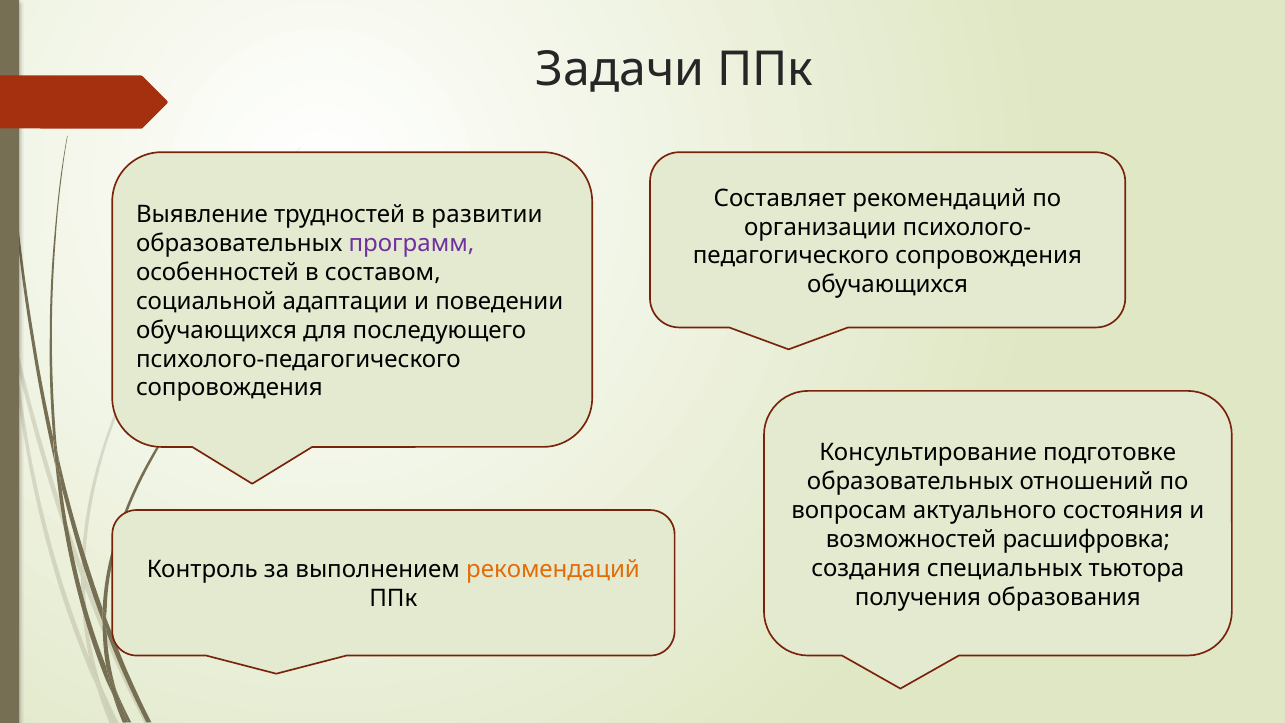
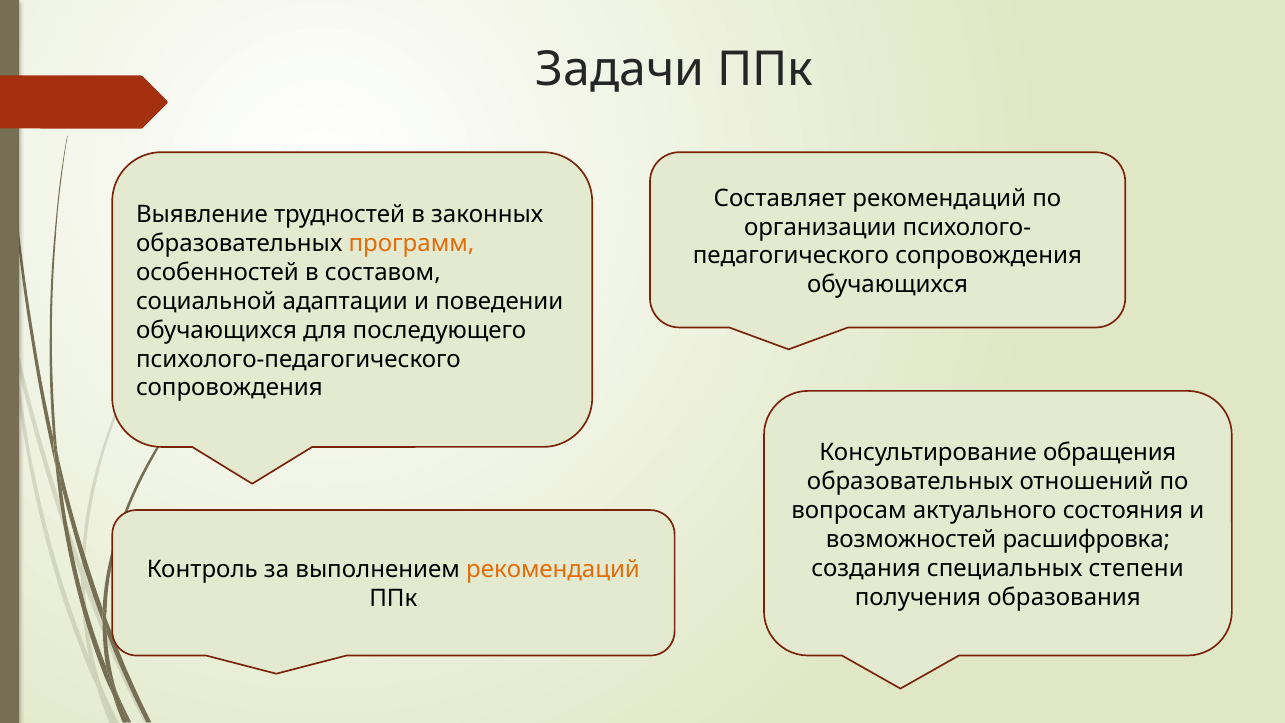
развитии: развитии -> законных (487, 214)
программ colour: purple -> orange (411, 243)
подготовке: подготовке -> обращения (1110, 452)
тьютора: тьютора -> степени (1136, 568)
